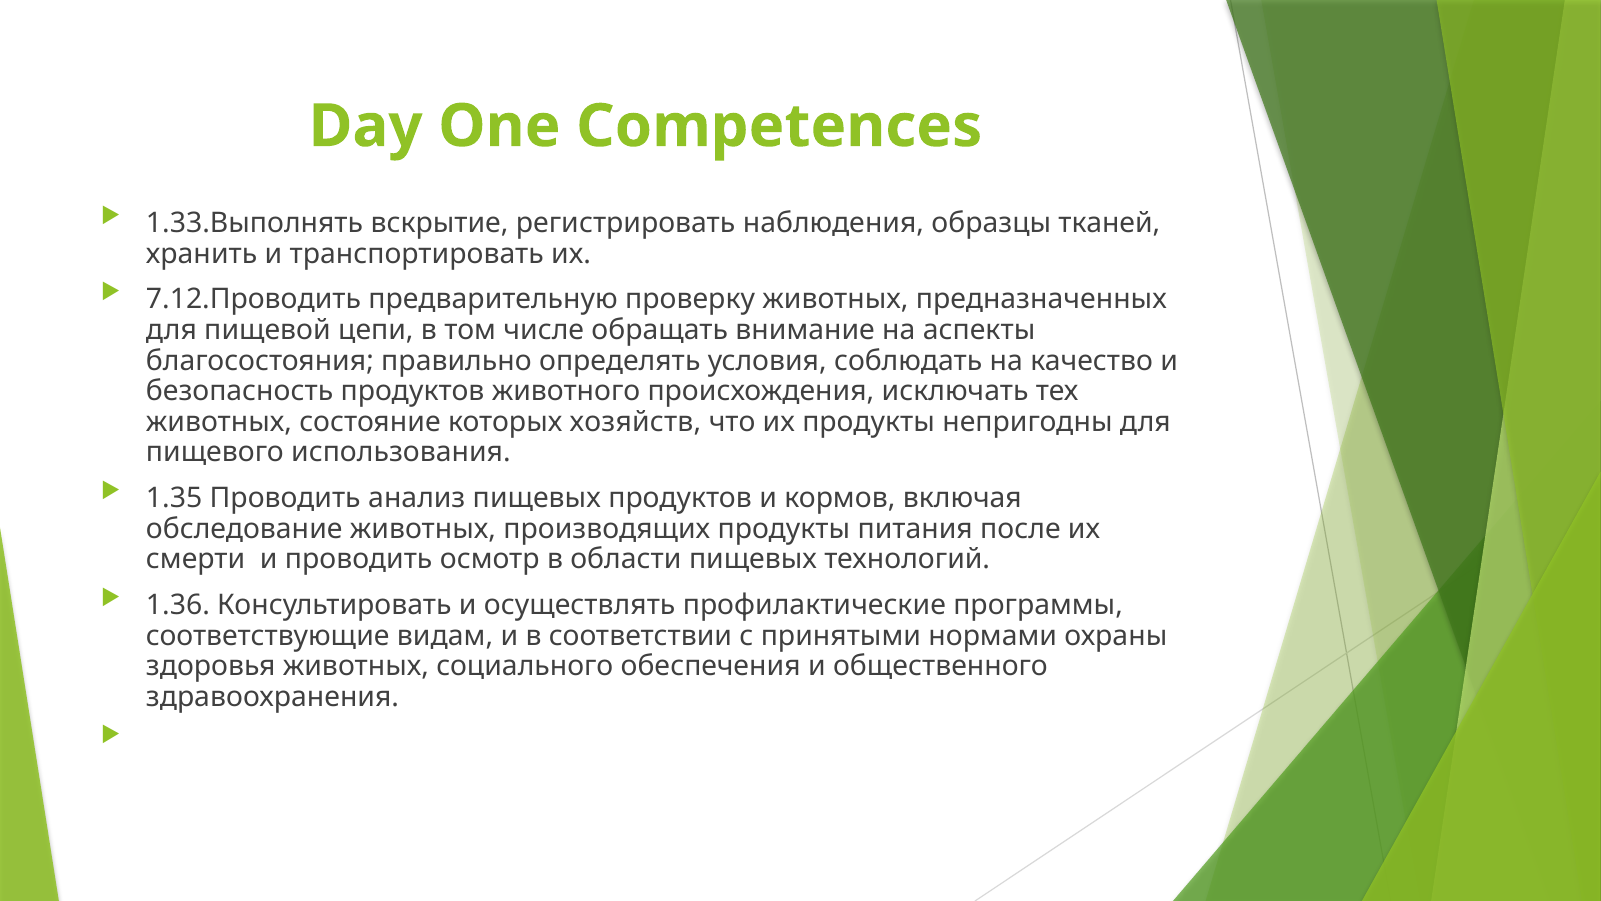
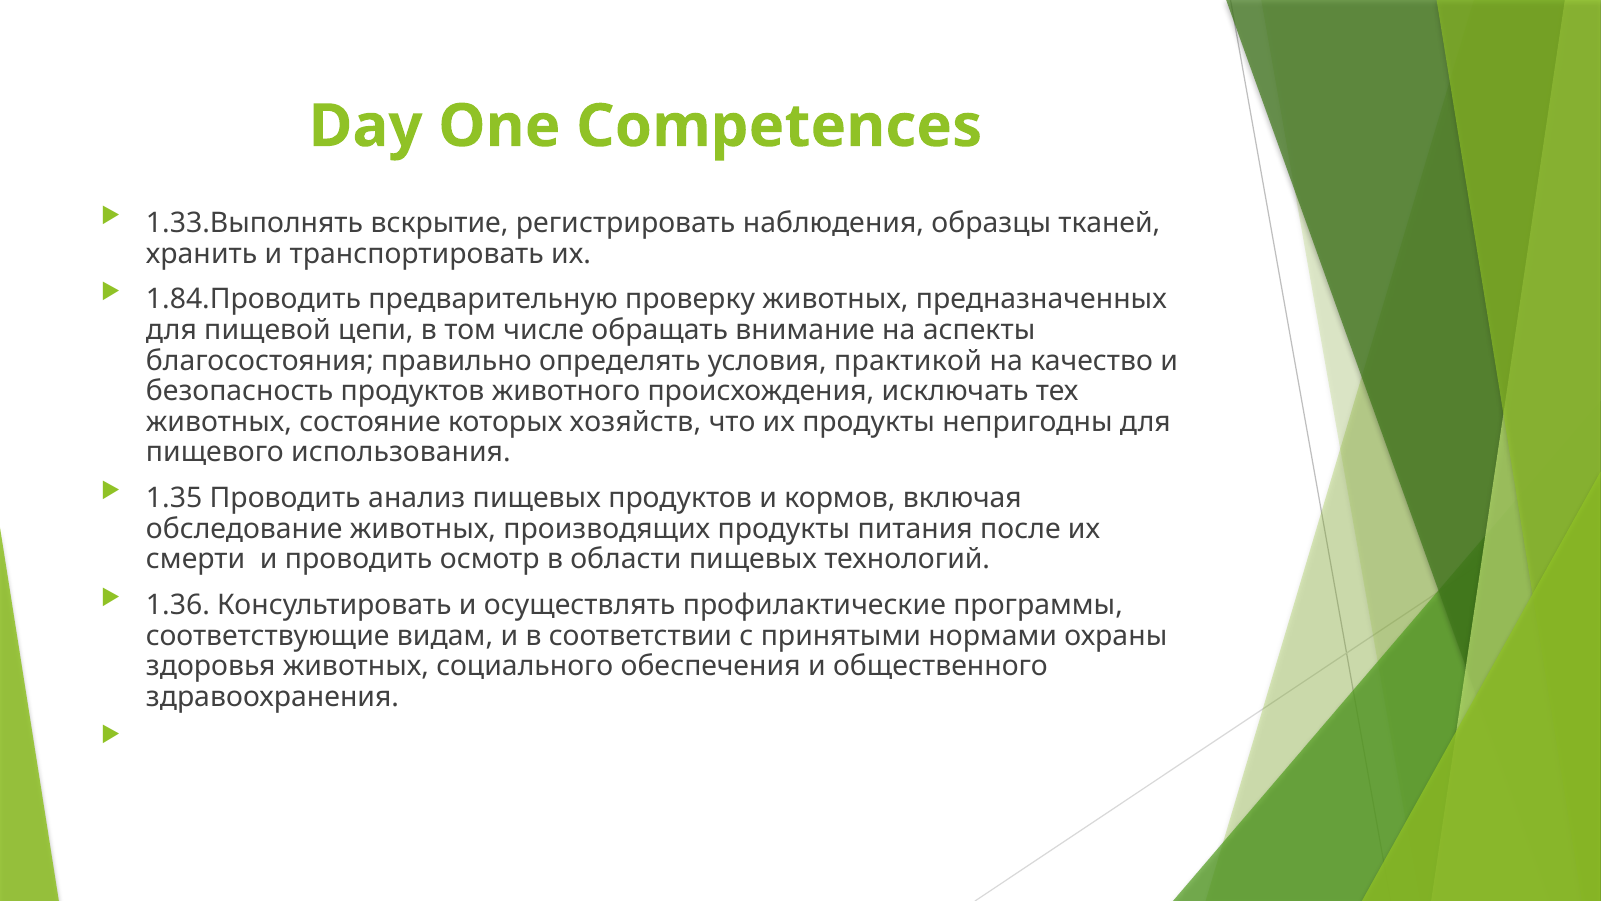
7.12.Проводить: 7.12.Проводить -> 1.84.Проводить (253, 299)
соблюдать: соблюдать -> практикой (908, 361)
